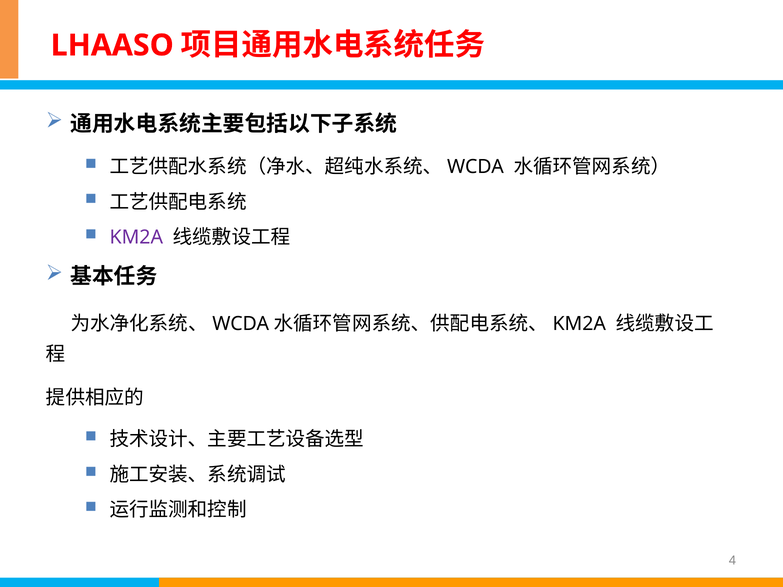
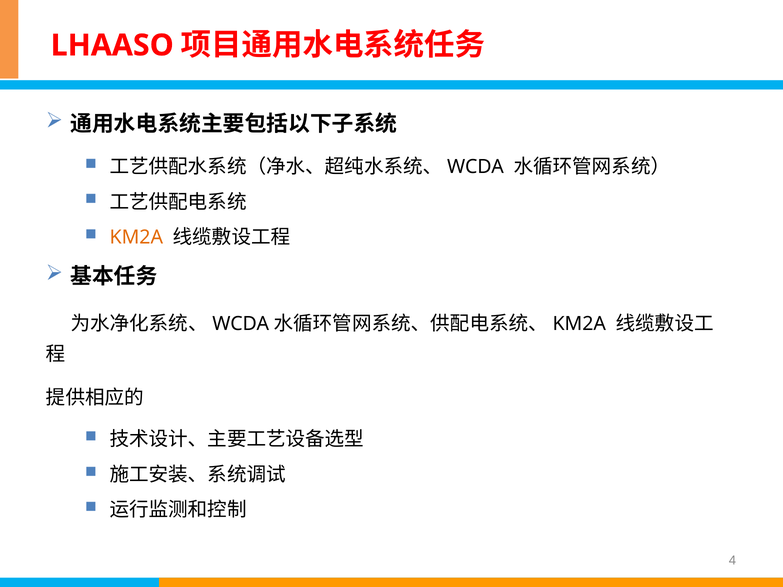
KM2A colour: purple -> orange (136, 237)
